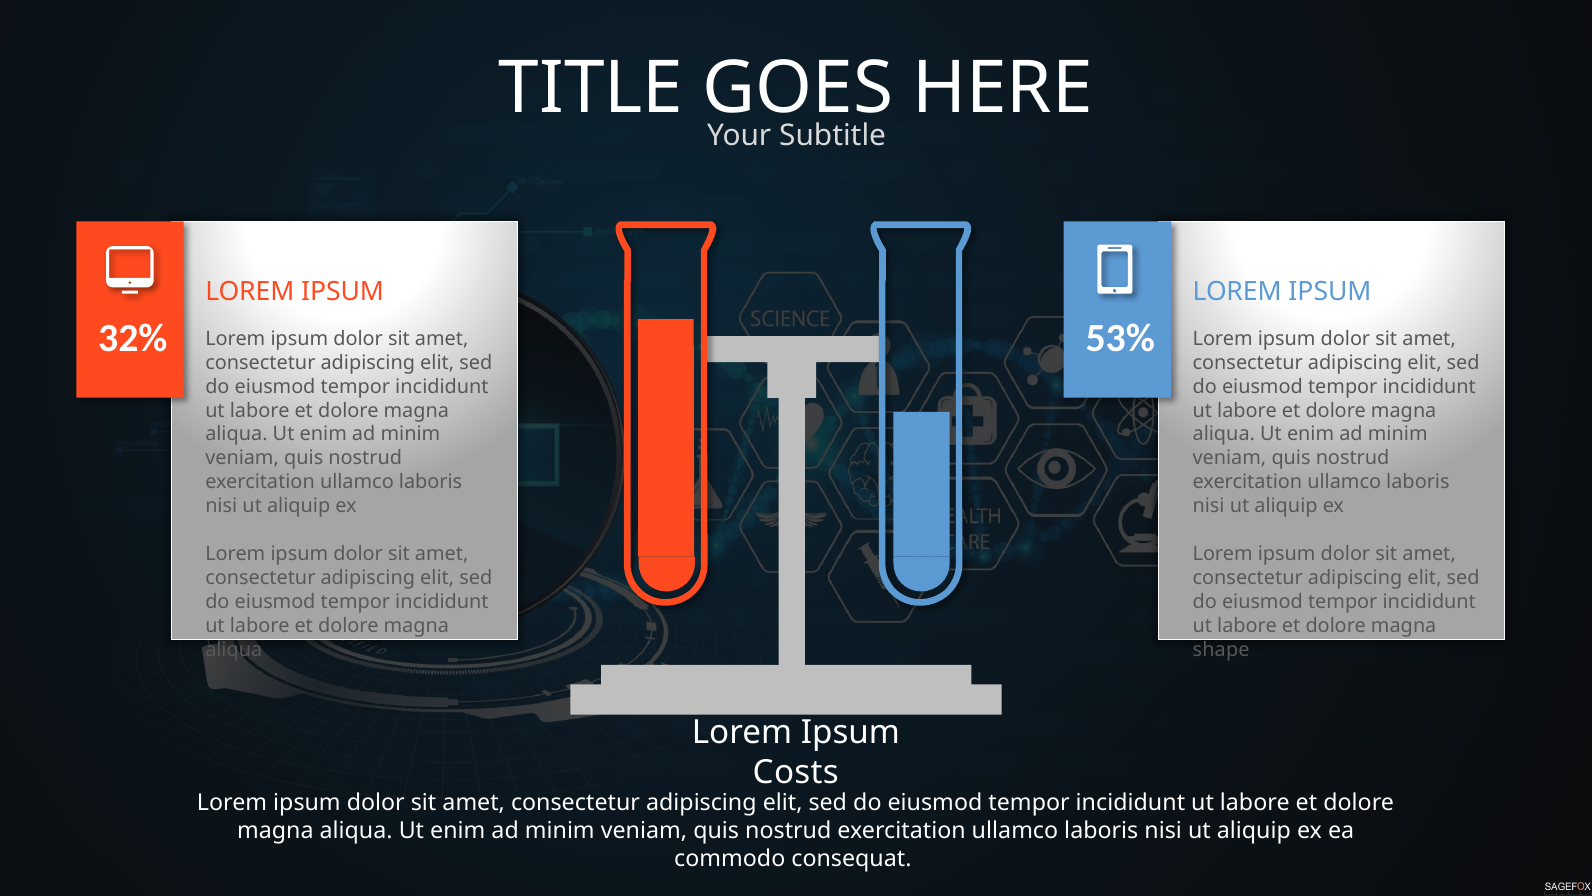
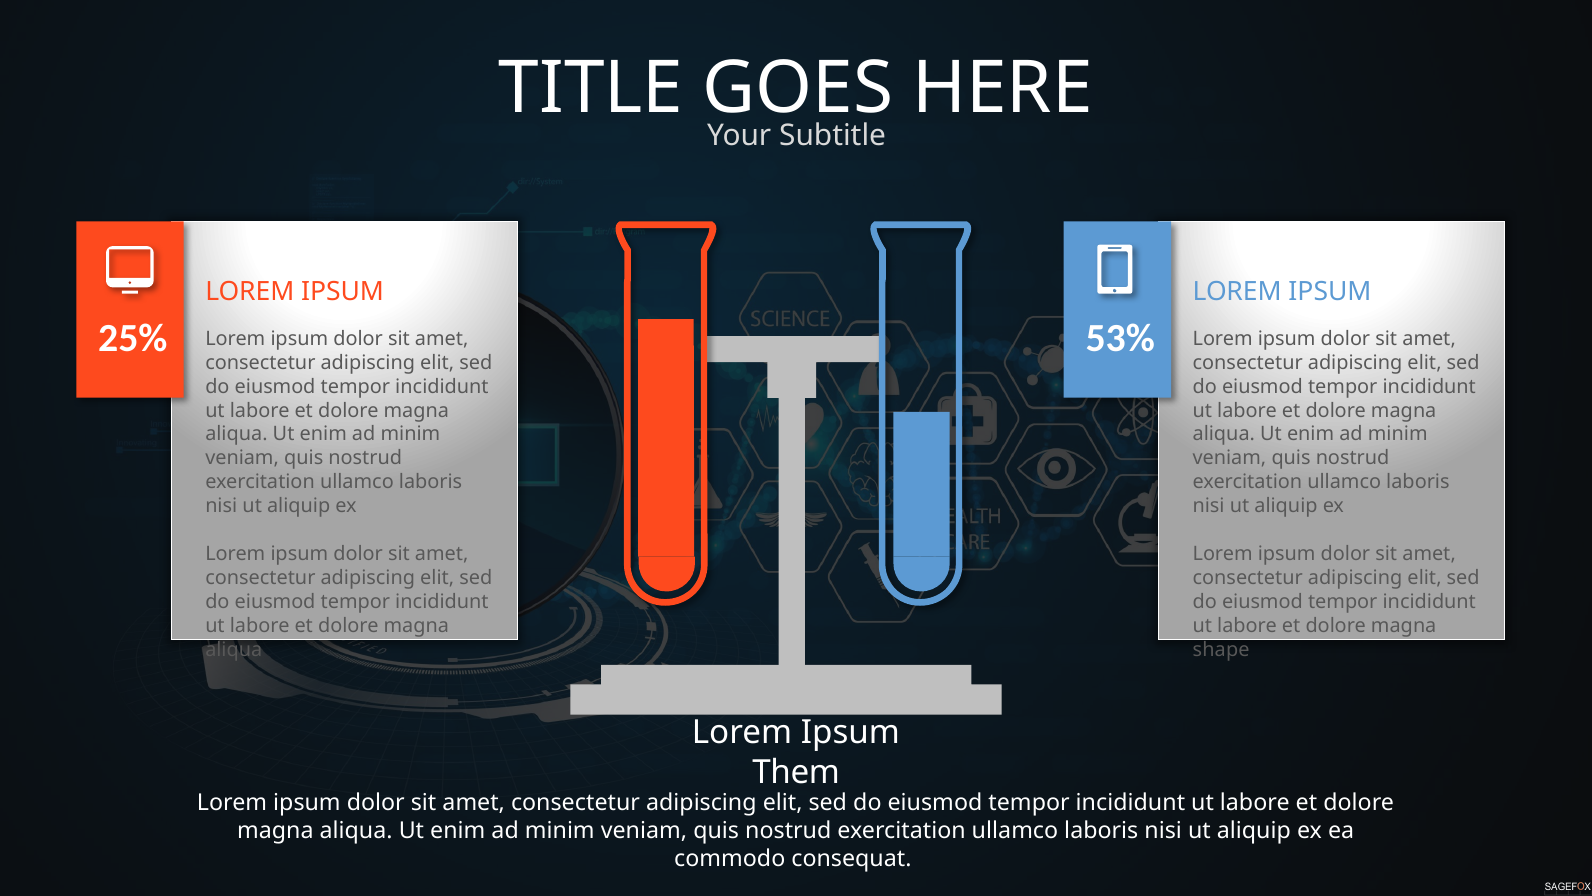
32%: 32% -> 25% (133, 338)
Costs: Costs -> Them (796, 772)
